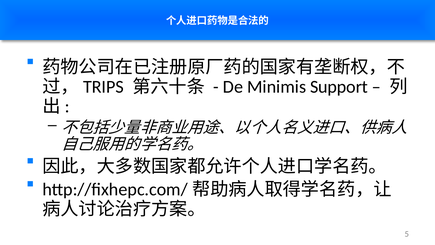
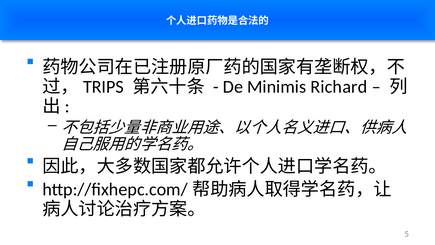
Support: Support -> Richard (339, 87)
